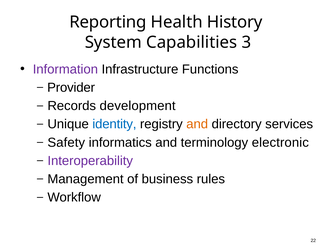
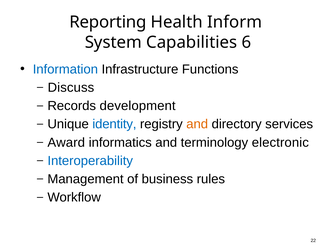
History: History -> Inform (235, 22)
3: 3 -> 6 (246, 42)
Information colour: purple -> blue (65, 69)
Provider: Provider -> Discuss (71, 88)
Safety: Safety -> Award (66, 142)
Interoperability colour: purple -> blue (90, 161)
